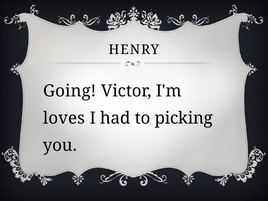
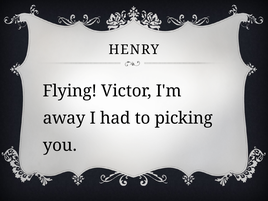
Going: Going -> Flying (70, 91)
loves: loves -> away (64, 118)
